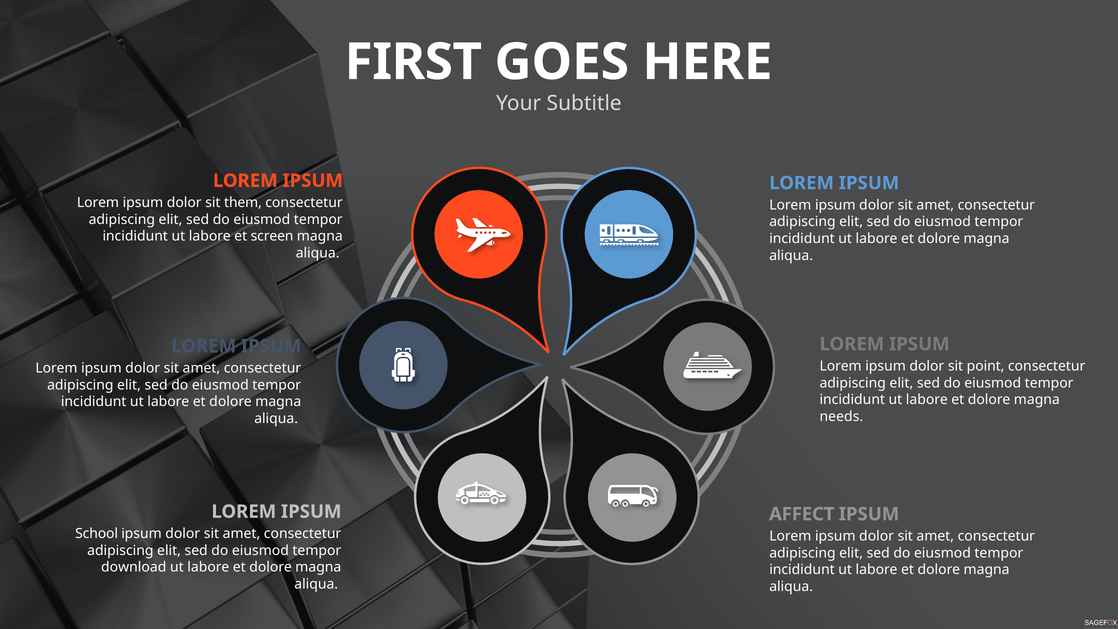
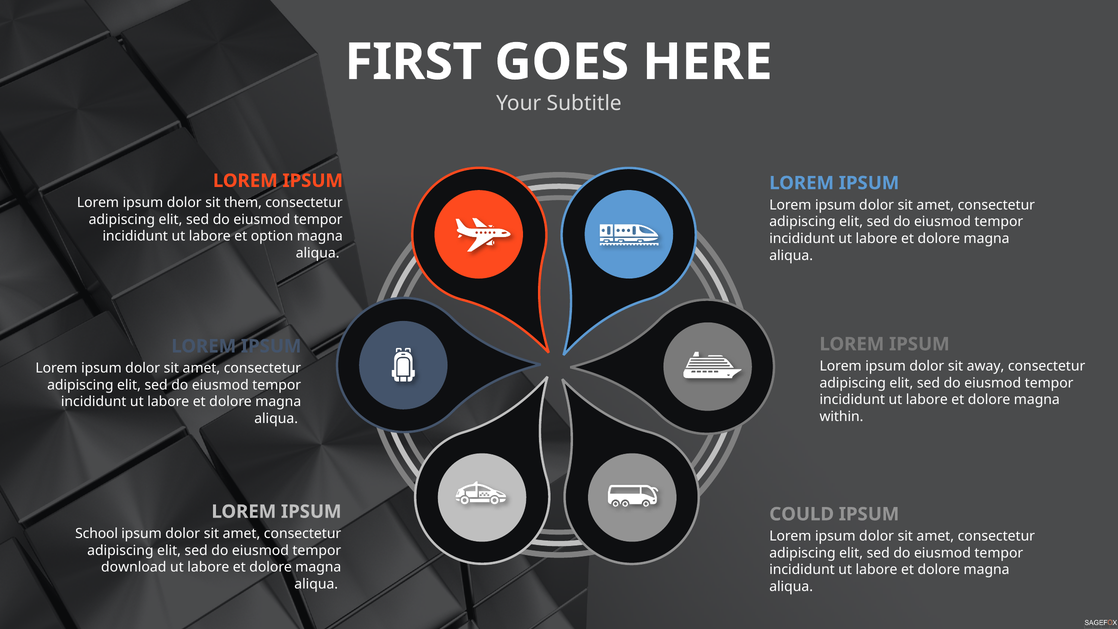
screen: screen -> option (272, 236)
point: point -> away (986, 366)
needs: needs -> within (841, 416)
AFFECT: AFFECT -> COULD (802, 514)
